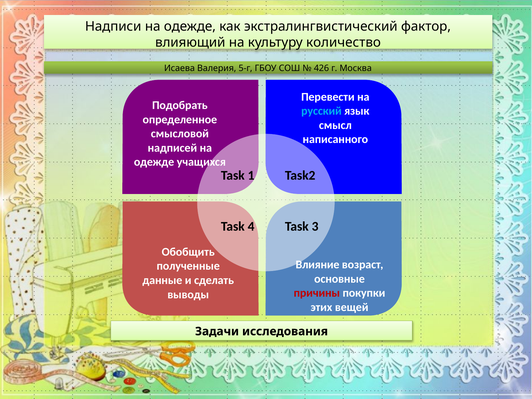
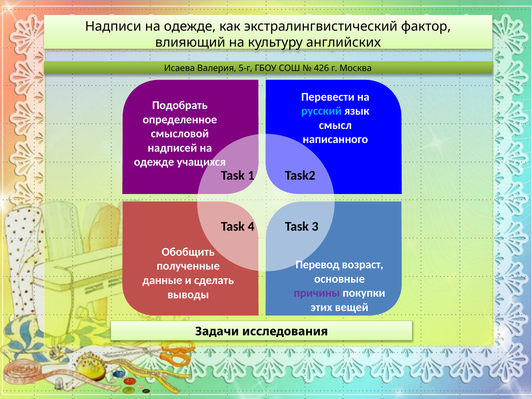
количество: количество -> английских (343, 42)
Влияние: Влияние -> Перевод (318, 265)
причины colour: red -> purple (317, 293)
